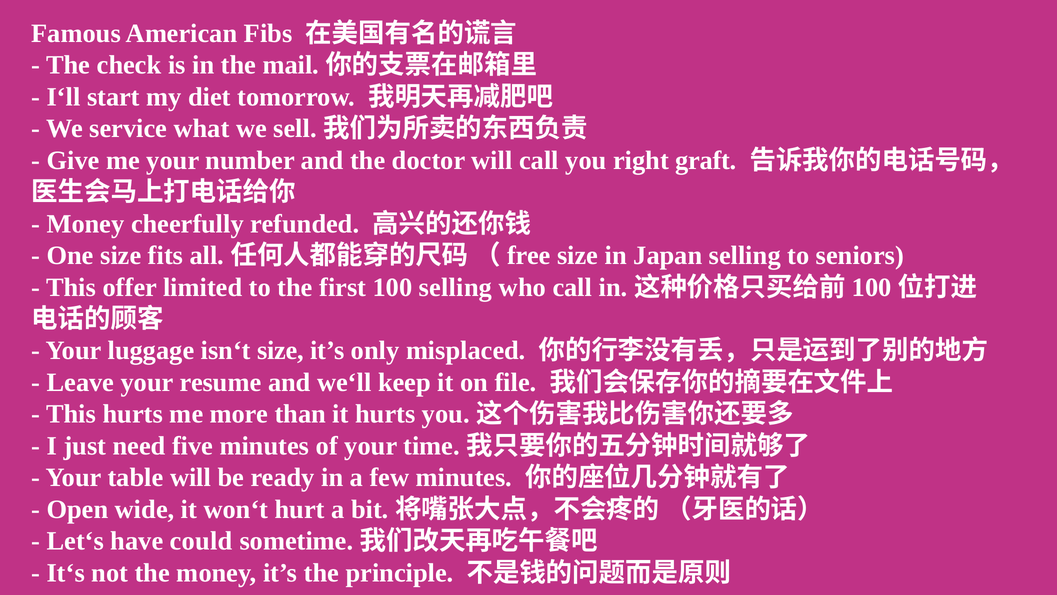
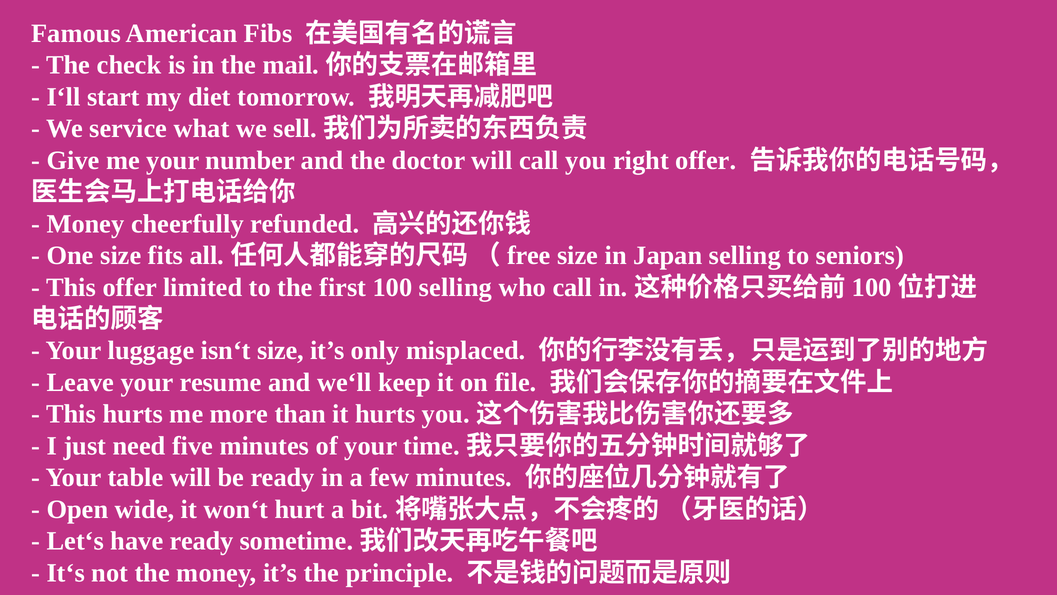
right graft: graft -> offer (706, 160)
have could: could -> ready (202, 541)
